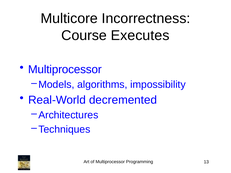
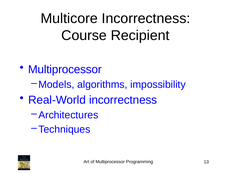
Executes: Executes -> Recipient (140, 35)
Real-World decremented: decremented -> incorrectness (123, 100)
